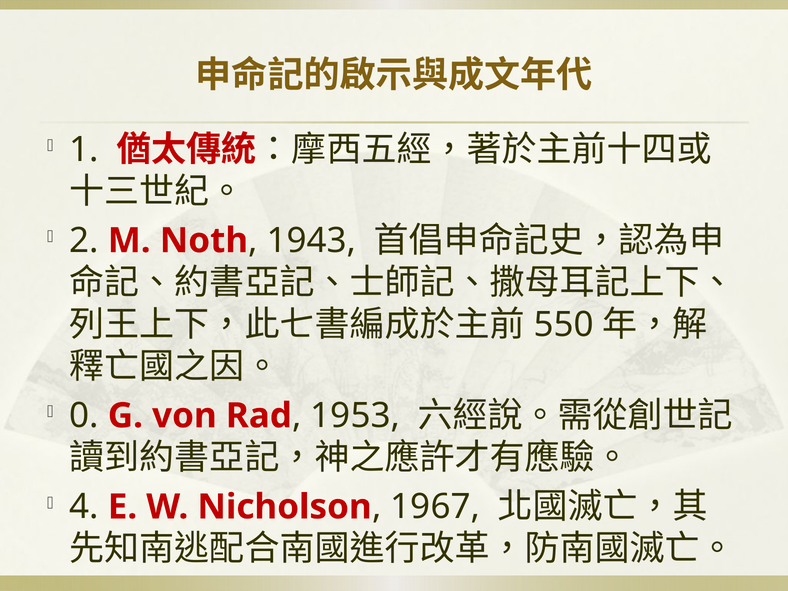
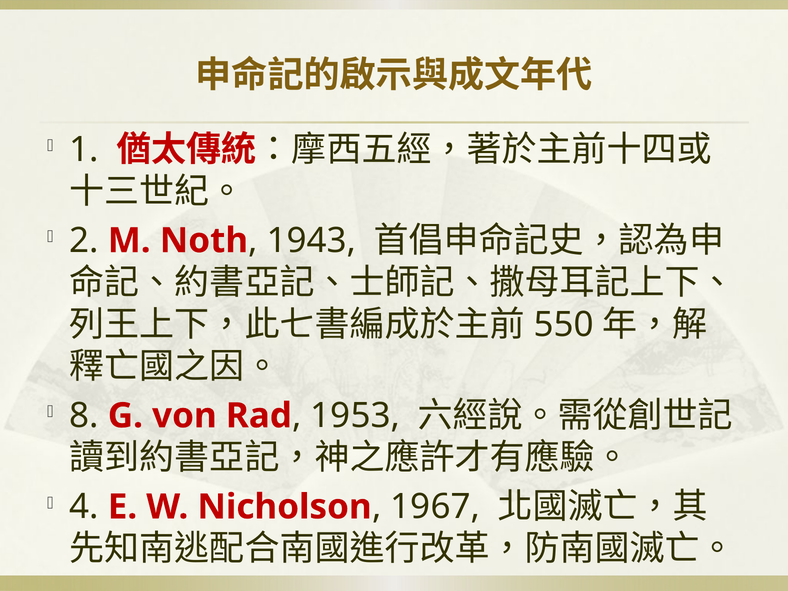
0: 0 -> 8 (84, 416)
